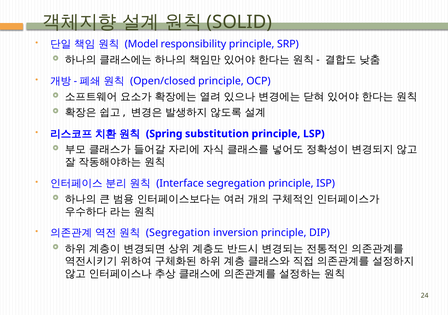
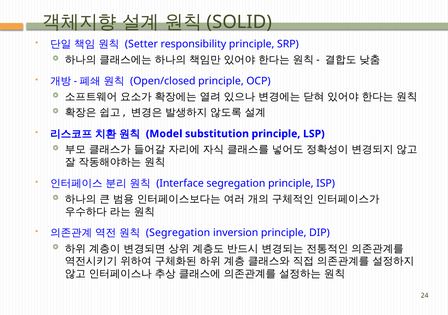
Model: Model -> Setter (141, 44)
Spring: Spring -> Model (164, 134)
